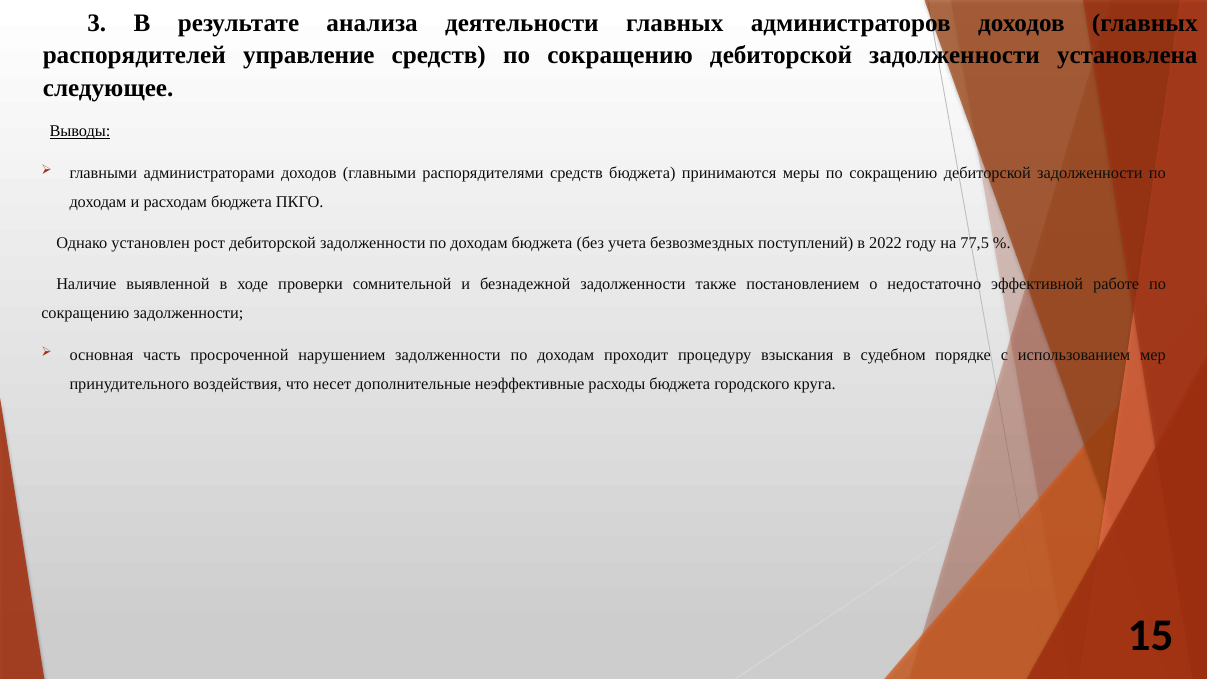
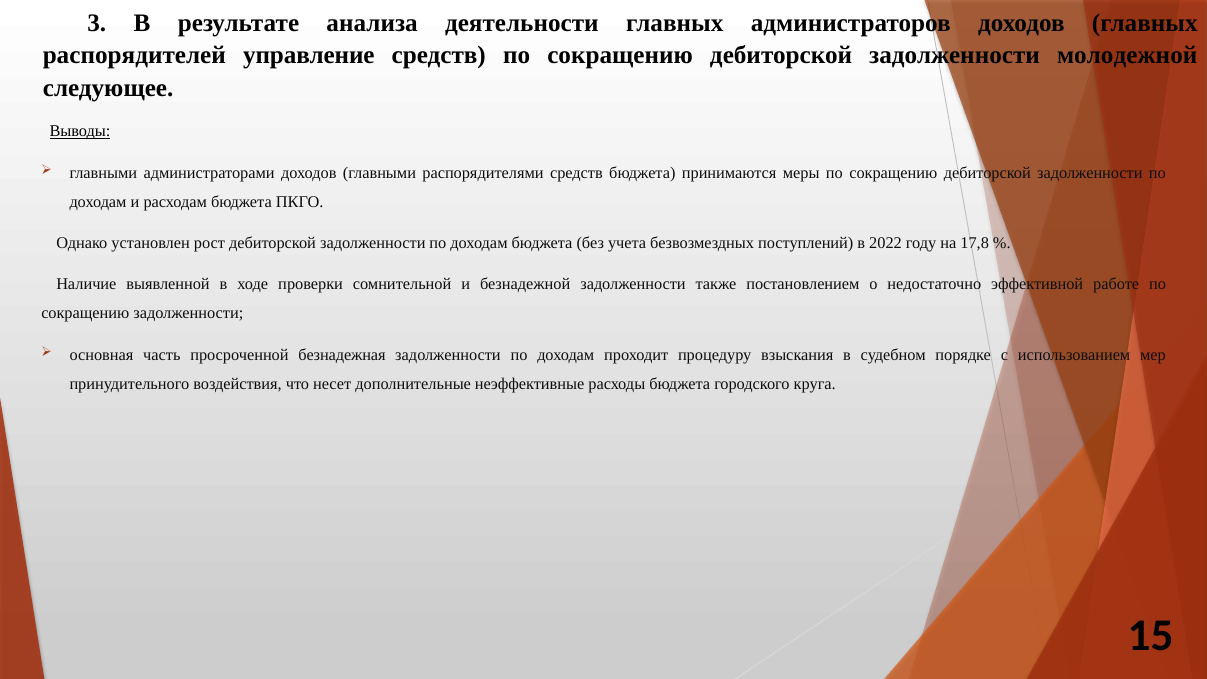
установлена: установлена -> молодежной (1127, 56)
77,5: 77,5 -> 17,8 (975, 243)
нарушением: нарушением -> безнадежная (342, 355)
